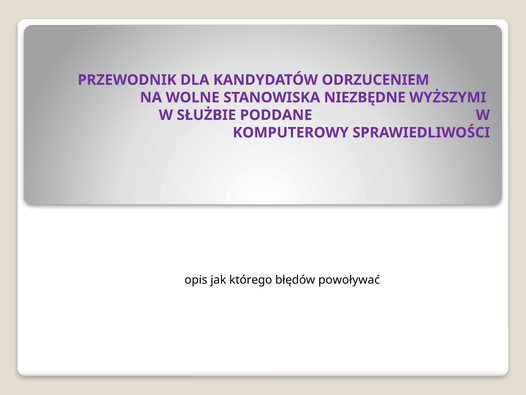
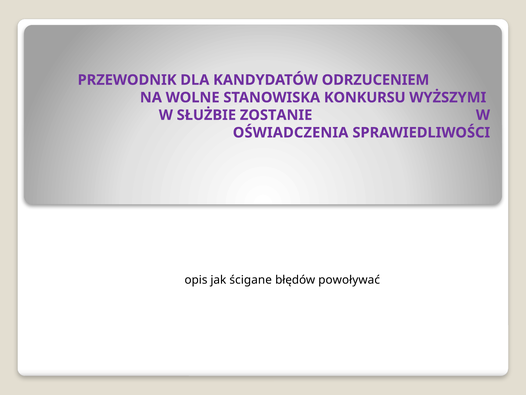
NIEZBĘDNE: NIEZBĘDNE -> KONKURSU (365, 97)
PODDANE: PODDANE -> ZOSTANIE (276, 115)
KOMPUTEROWY: KOMPUTEROWY -> OŚWIADCZENIA (291, 132)
którego: którego -> ścigane (251, 280)
